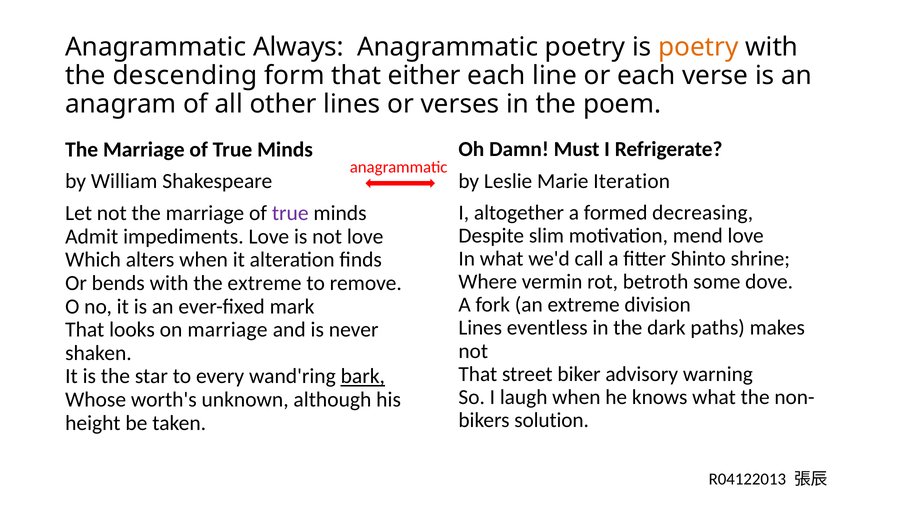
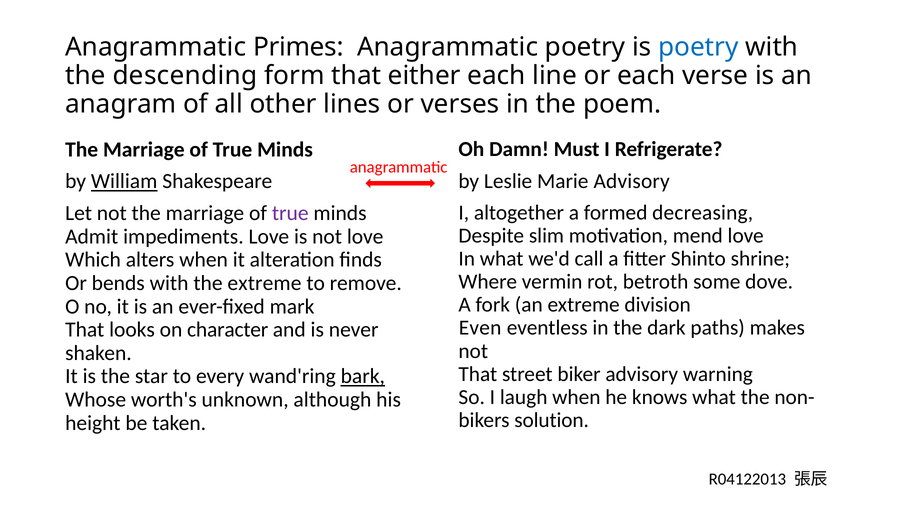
Always: Always -> Primes (298, 47)
poetry colour: orange -> blue (698, 47)
Marie Iteration: Iteration -> Advisory (632, 181)
William underline: none -> present (124, 181)
Lines: Lines -> Even (480, 328)
on marriage: marriage -> character (228, 330)
